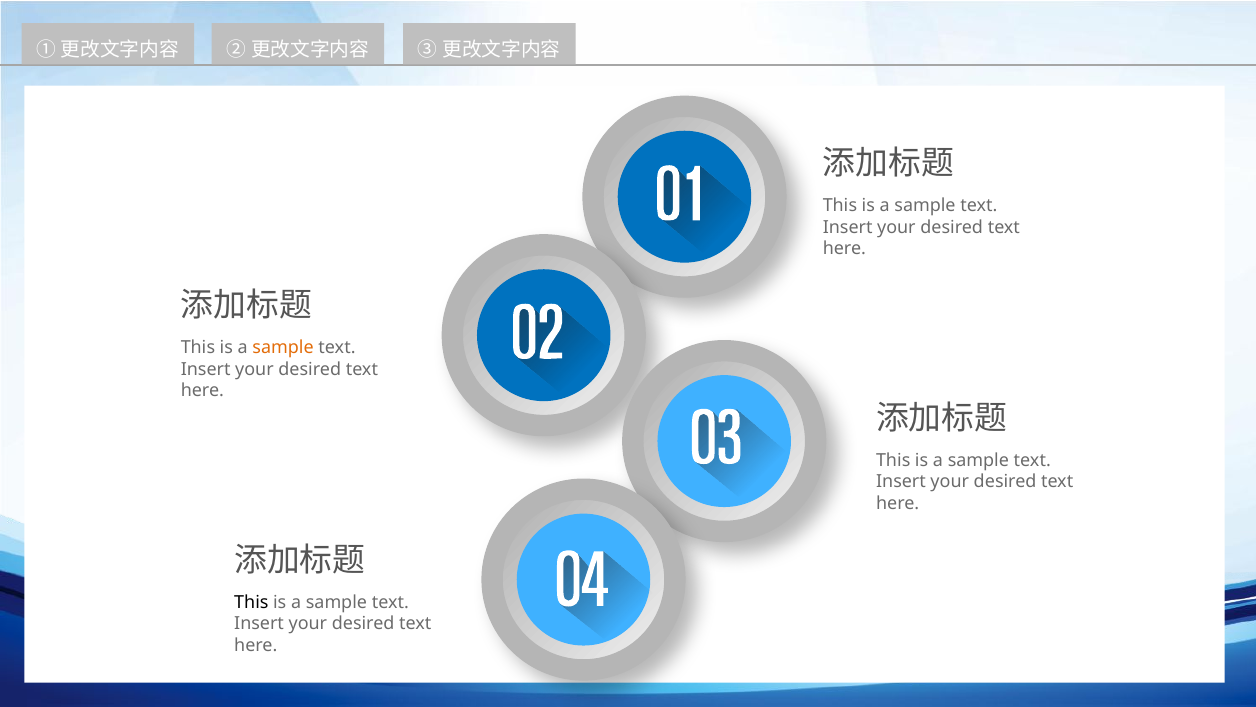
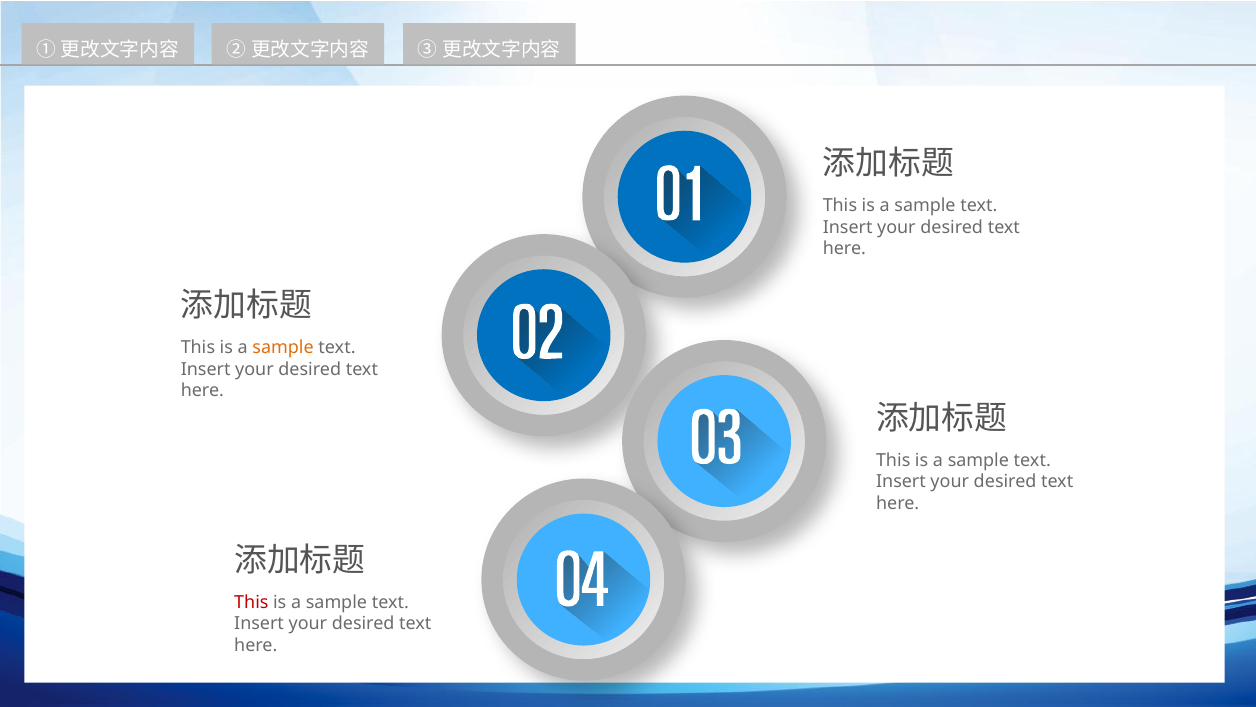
This colour: black -> red (251, 602)
